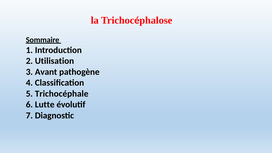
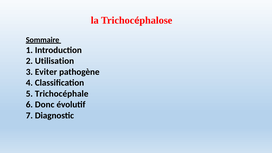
Avant: Avant -> Eviter (46, 72)
Lutte: Lutte -> Donc (45, 105)
